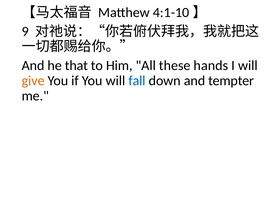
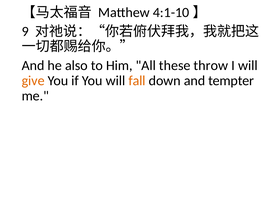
that: that -> also (76, 66)
hands: hands -> throw (211, 66)
fall colour: blue -> orange (137, 81)
